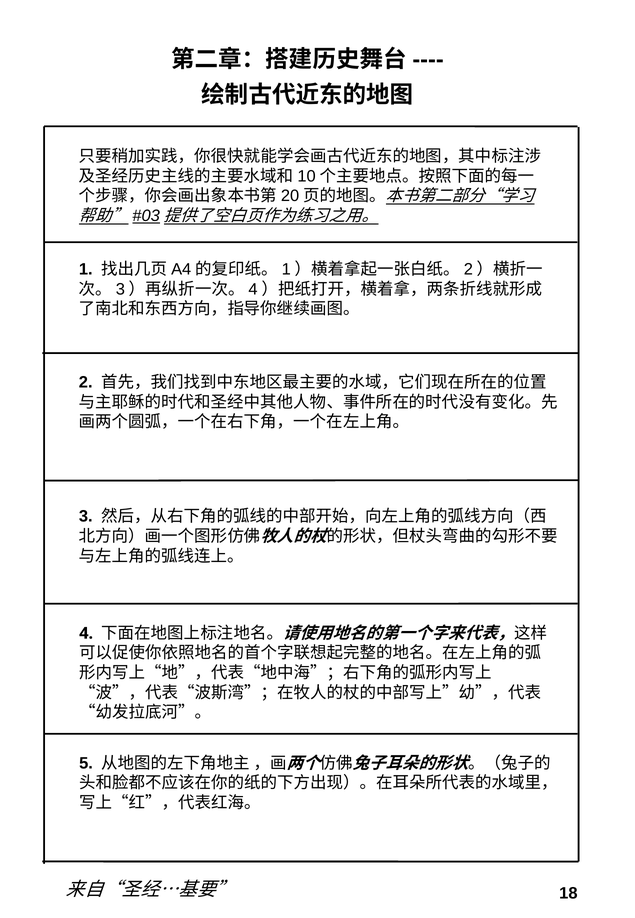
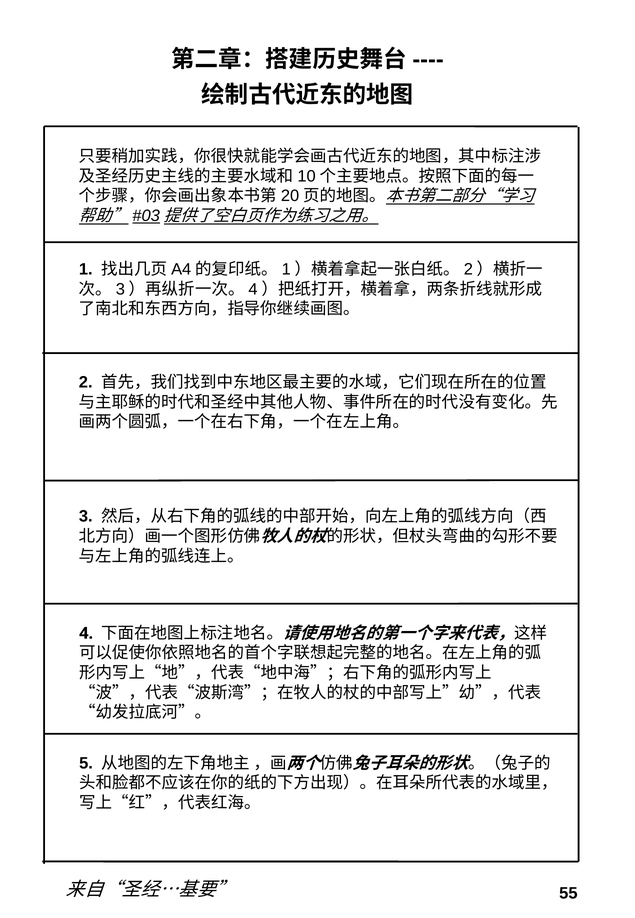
18: 18 -> 55 (568, 893)
